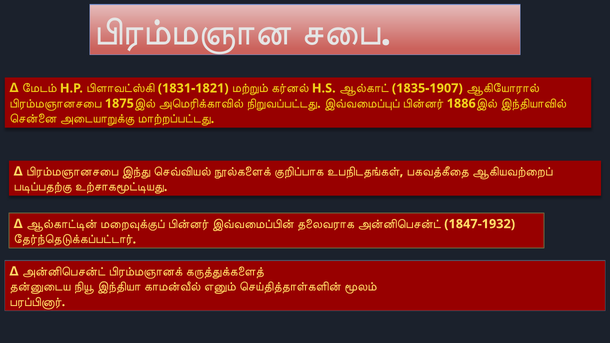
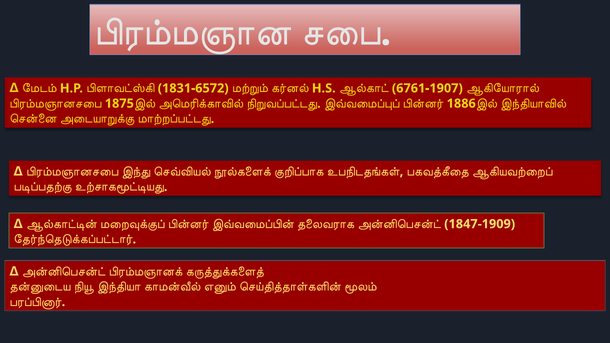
1831-1821: 1831-1821 -> 1831-6572 (193, 88)
1835-1907: 1835-1907 -> 6761-1907 (427, 88)
1847-1932: 1847-1932 -> 1847-1909 (480, 224)
